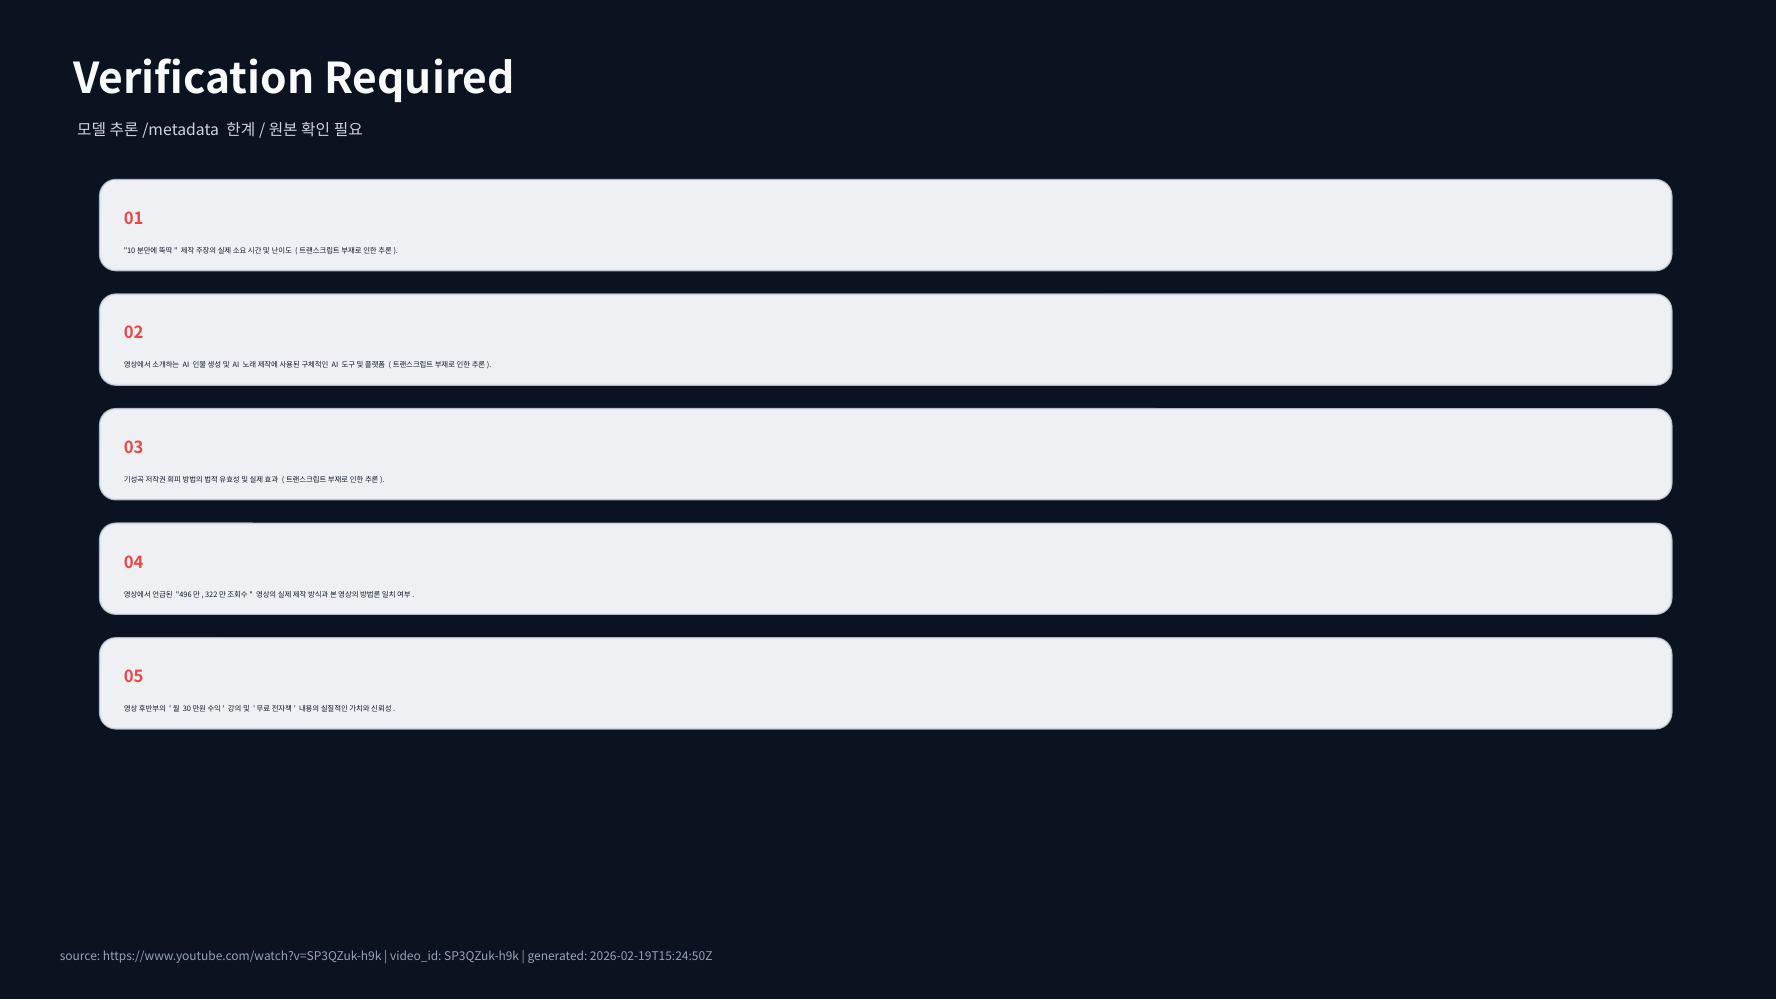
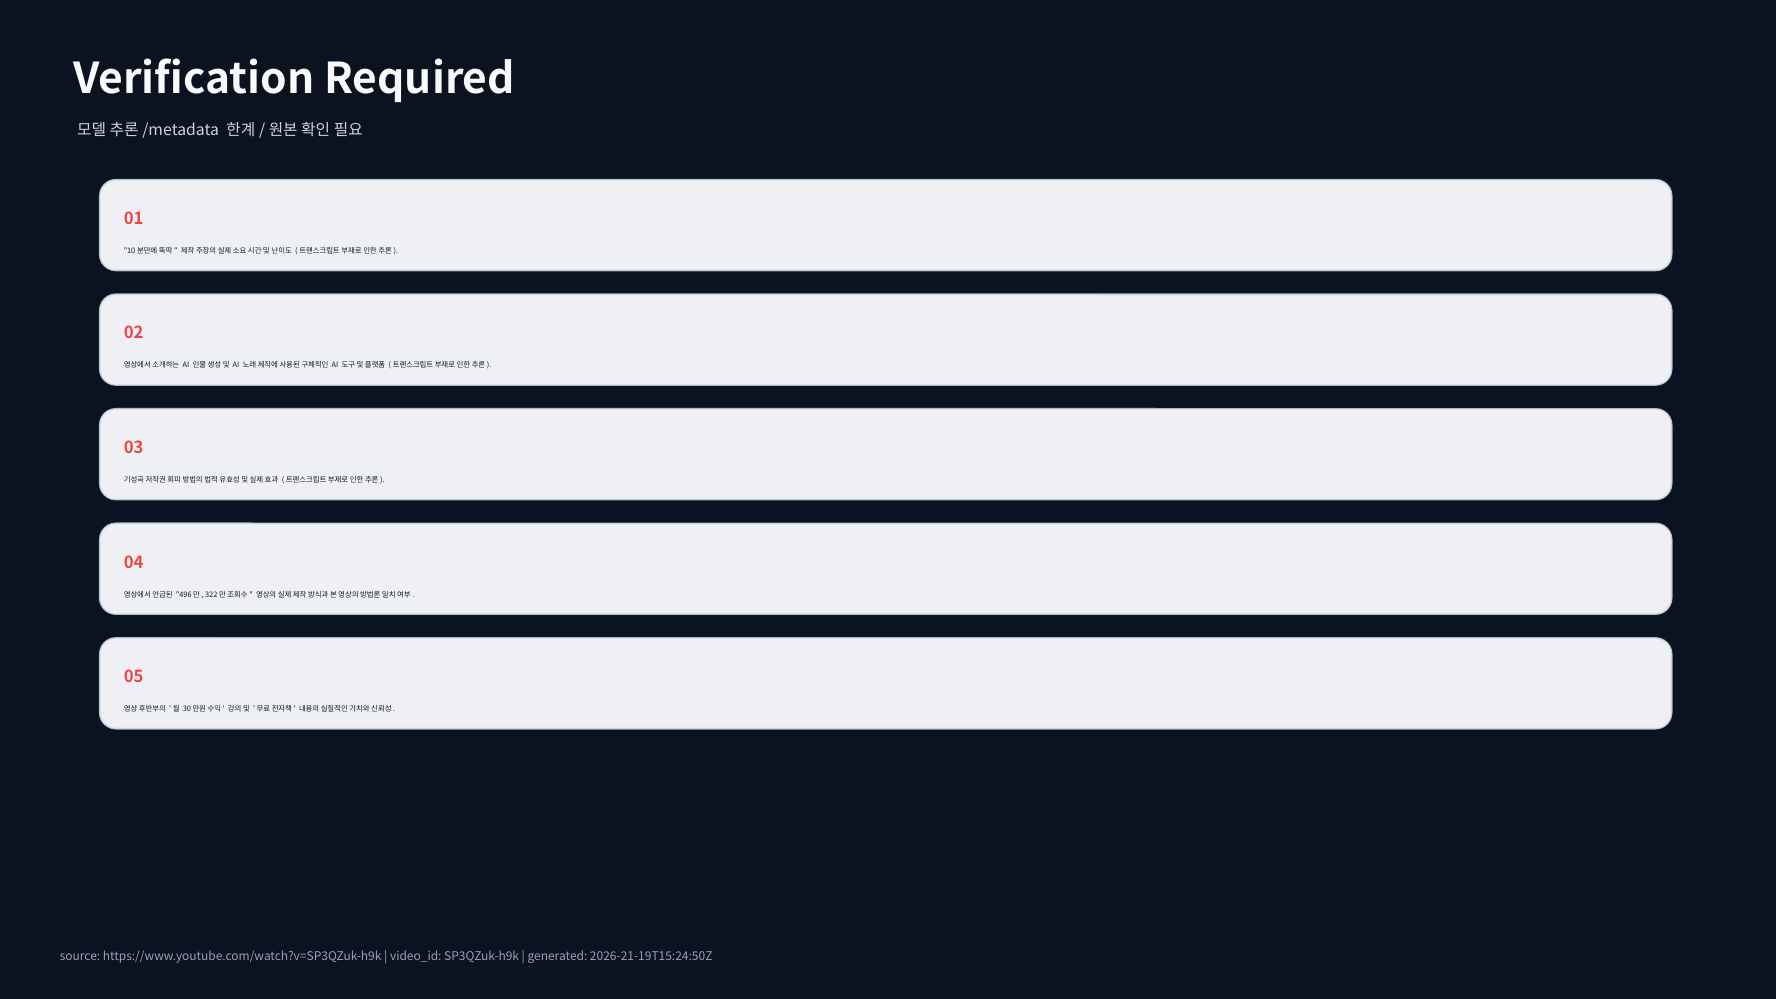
2026-02-19T15:24:50Z: 2026-02-19T15:24:50Z -> 2026-21-19T15:24:50Z (651, 957)
